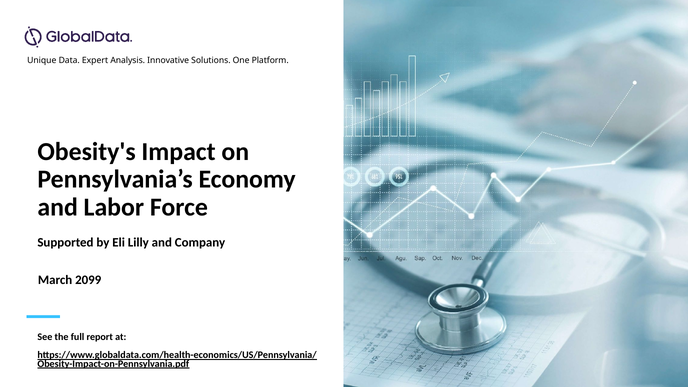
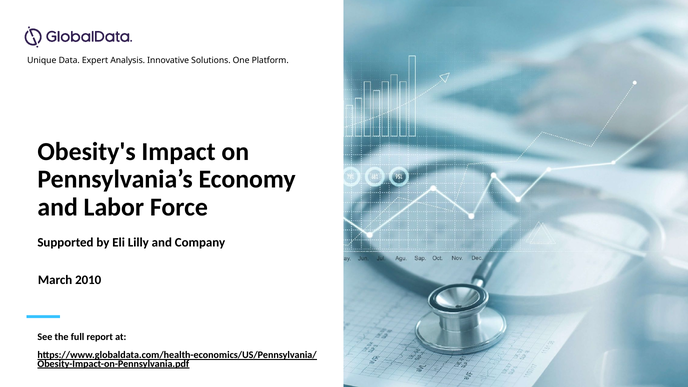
2099: 2099 -> 2010 (88, 280)
